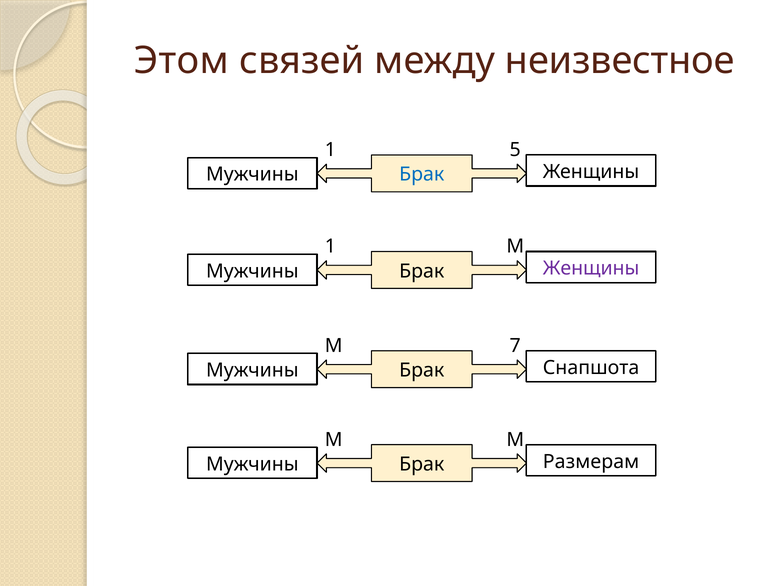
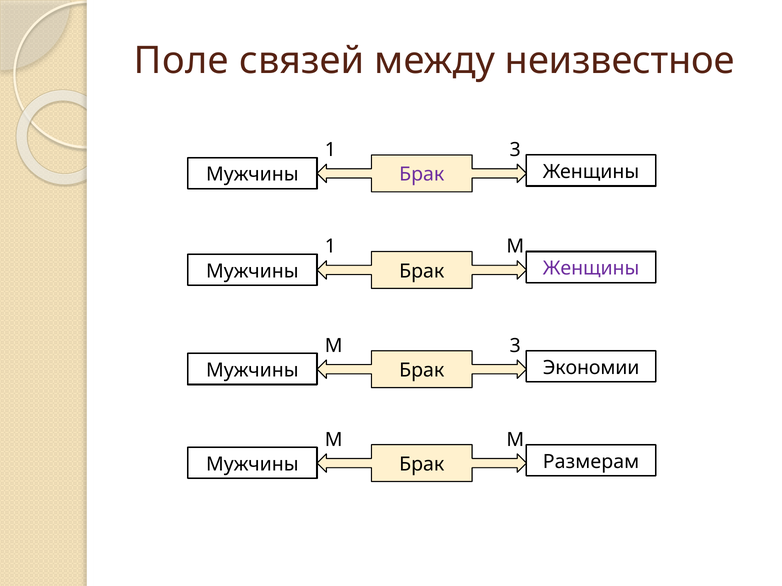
Этом: Этом -> Поле (181, 61)
1 5: 5 -> 3 (515, 150)
Брак colour: blue -> purple (422, 175)
M 7: 7 -> 3 (515, 346)
Снапшота: Снапшота -> Экономии (591, 368)
